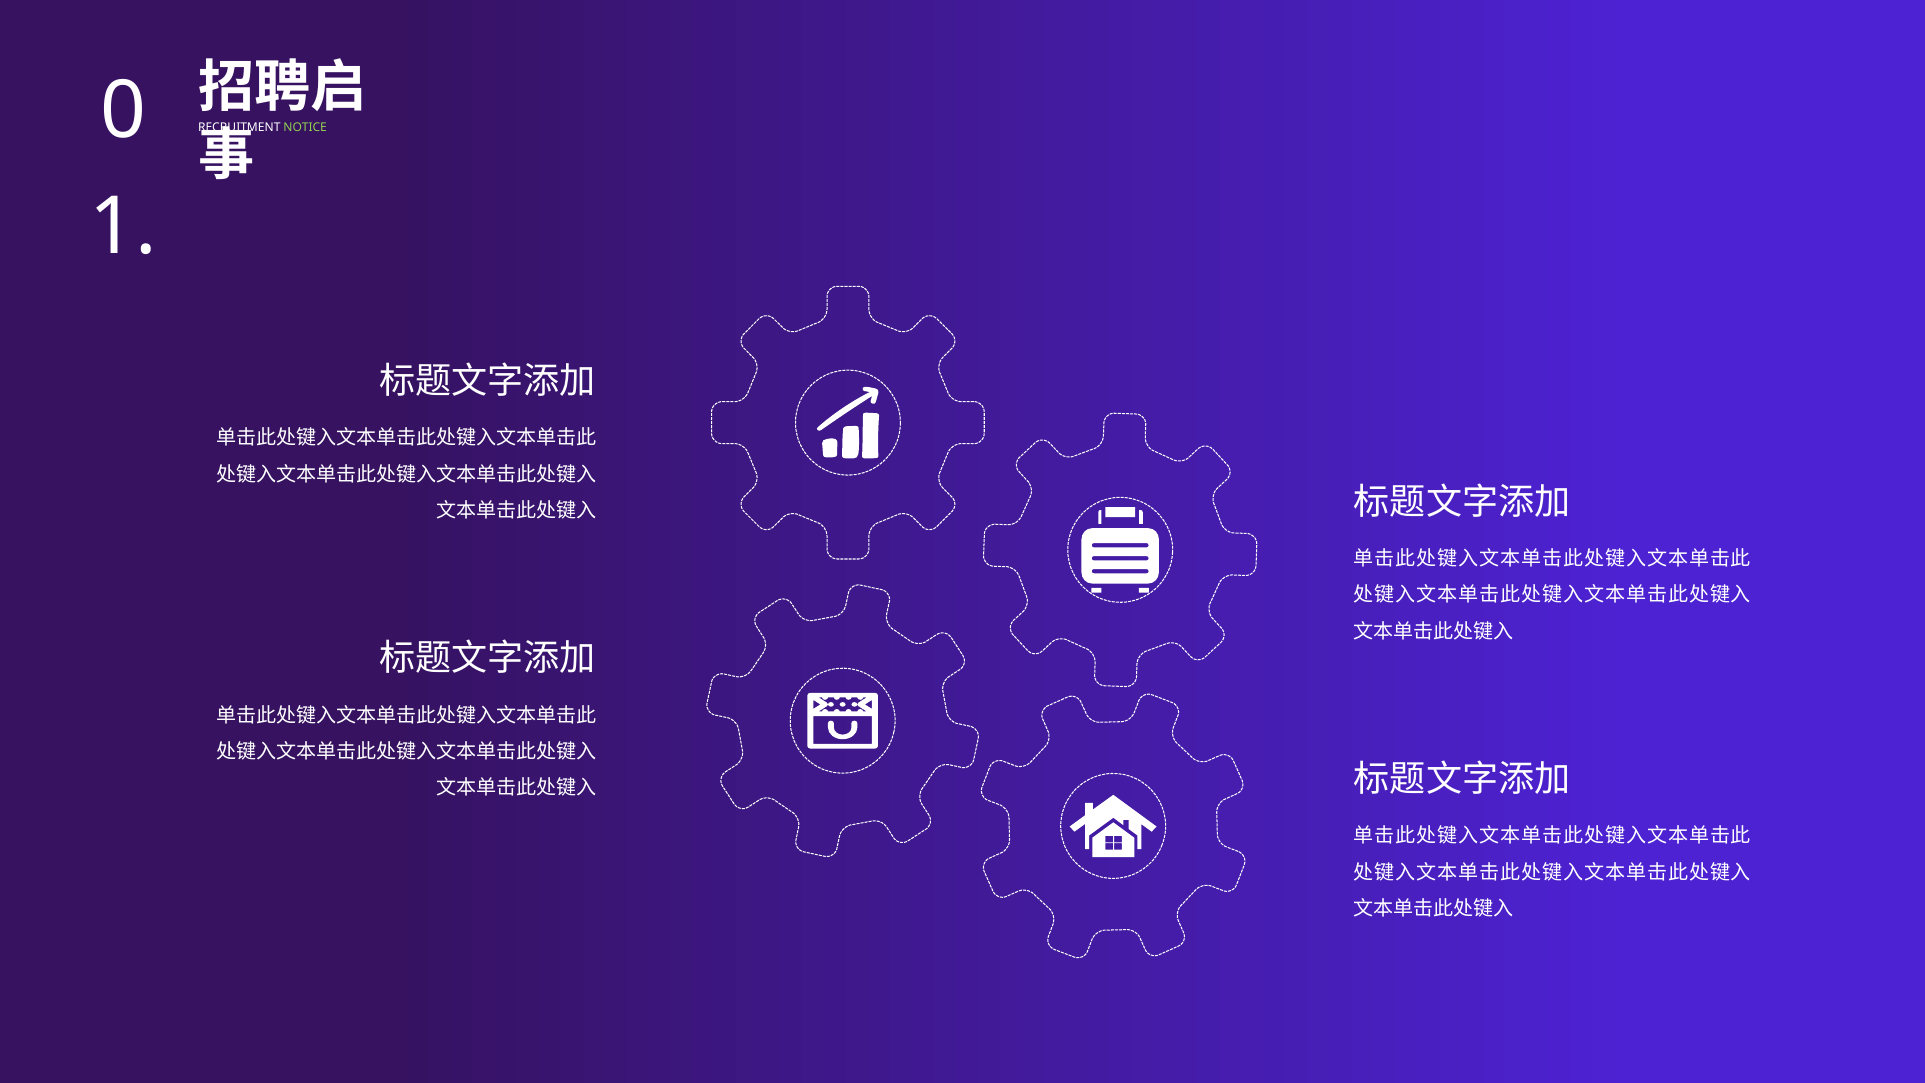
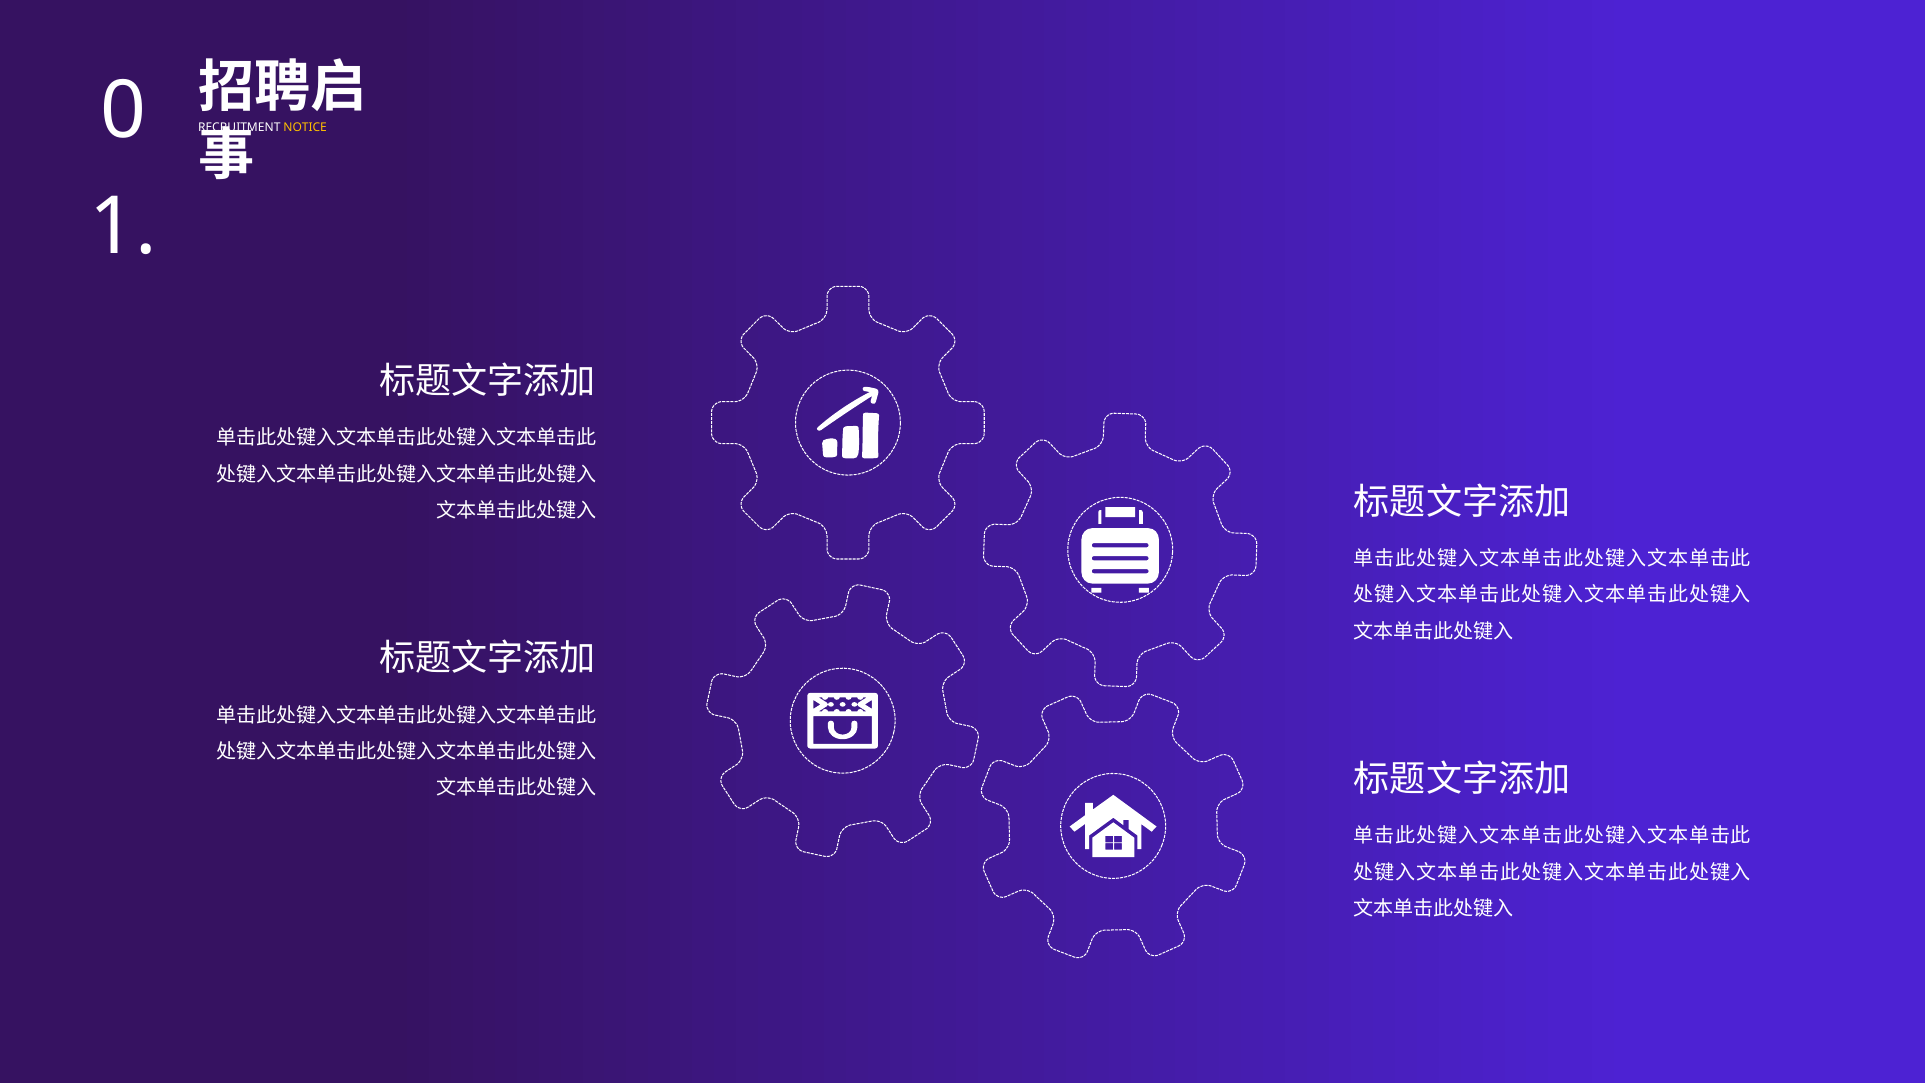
NOTICE colour: light green -> yellow (305, 127)
